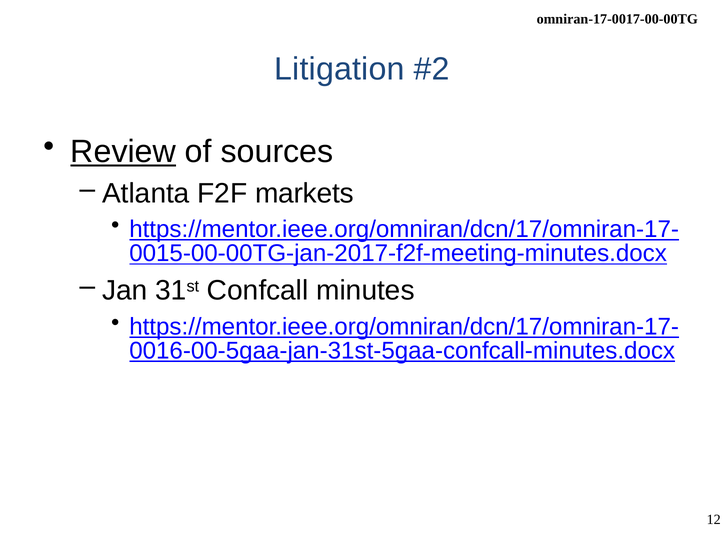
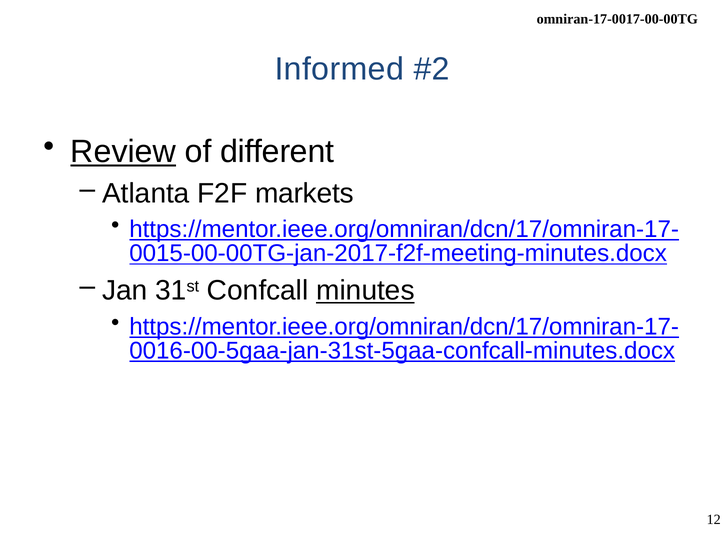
Litigation: Litigation -> Informed (339, 69)
sources: sources -> different (277, 152)
minutes underline: none -> present (365, 291)
